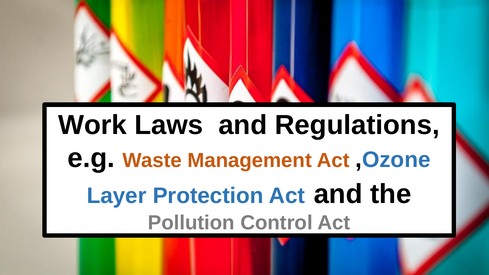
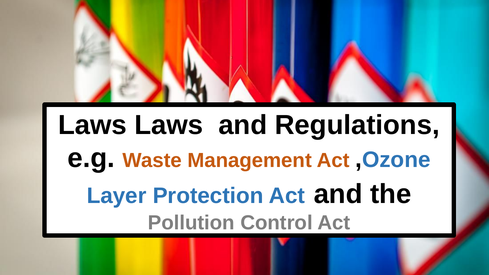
Work: Work -> Laws (92, 125)
